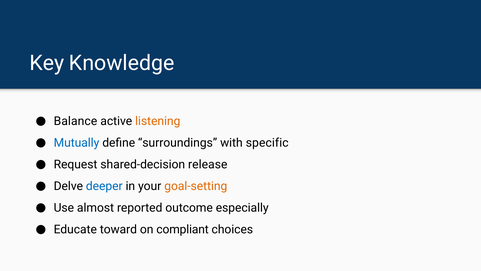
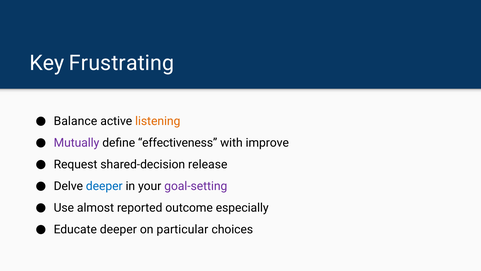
Knowledge: Knowledge -> Frustrating (122, 63)
Mutually colour: blue -> purple (77, 143)
surroundings: surroundings -> effectiveness (178, 143)
specific: specific -> improve (267, 143)
goal-setting colour: orange -> purple (196, 186)
Educate toward: toward -> deeper (118, 229)
compliant: compliant -> particular (182, 229)
